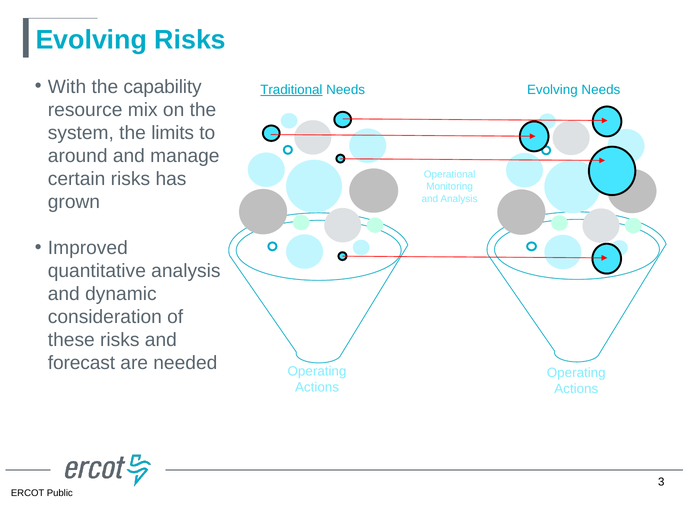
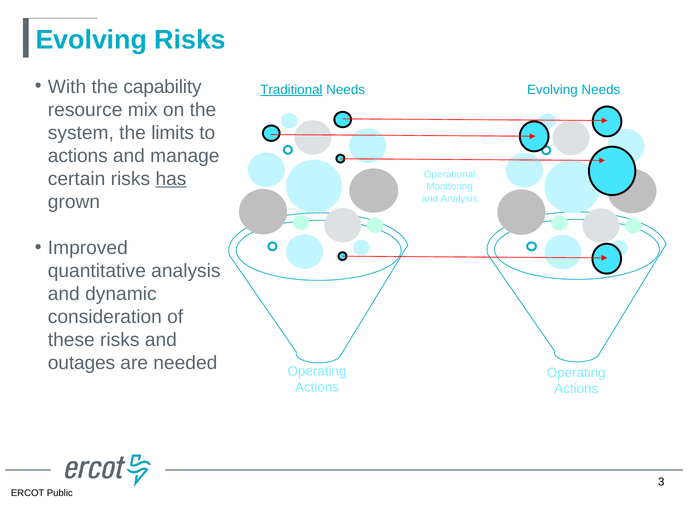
around: around -> actions (78, 156)
has underline: none -> present (171, 179)
forecast: forecast -> outages (82, 363)
